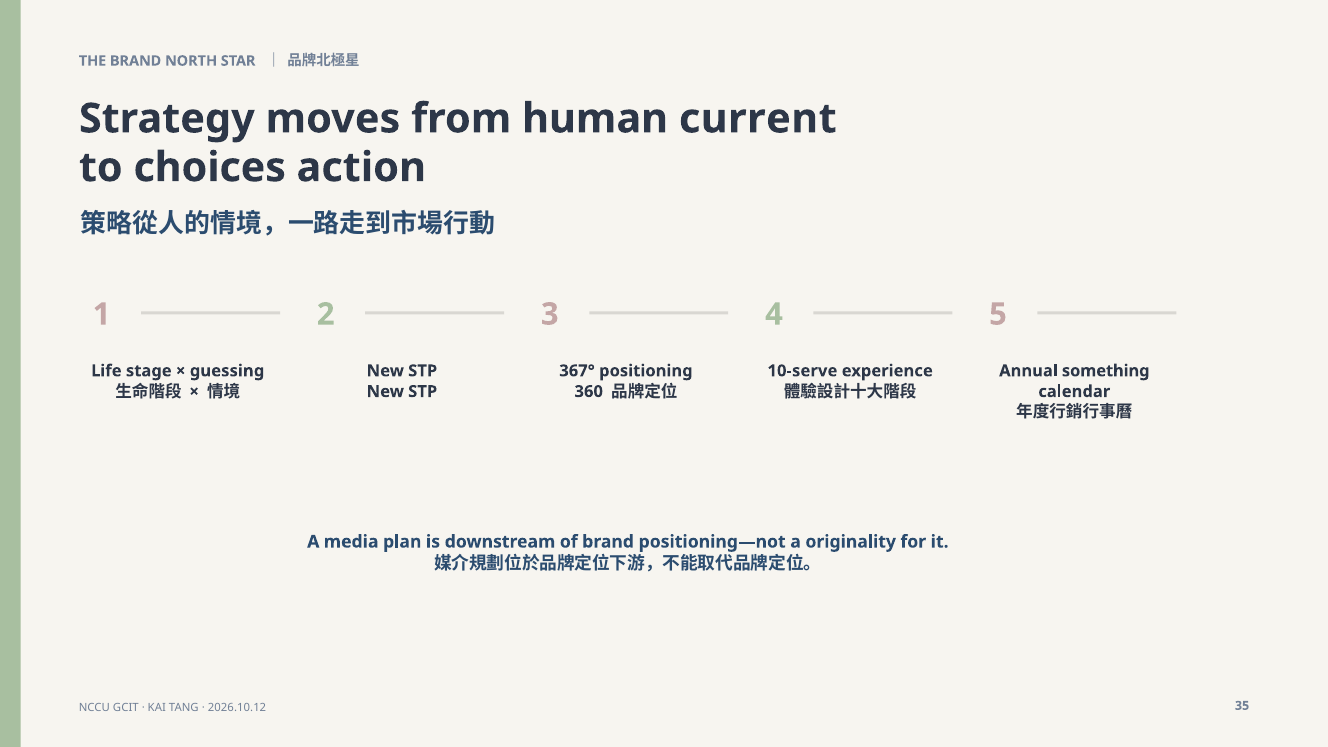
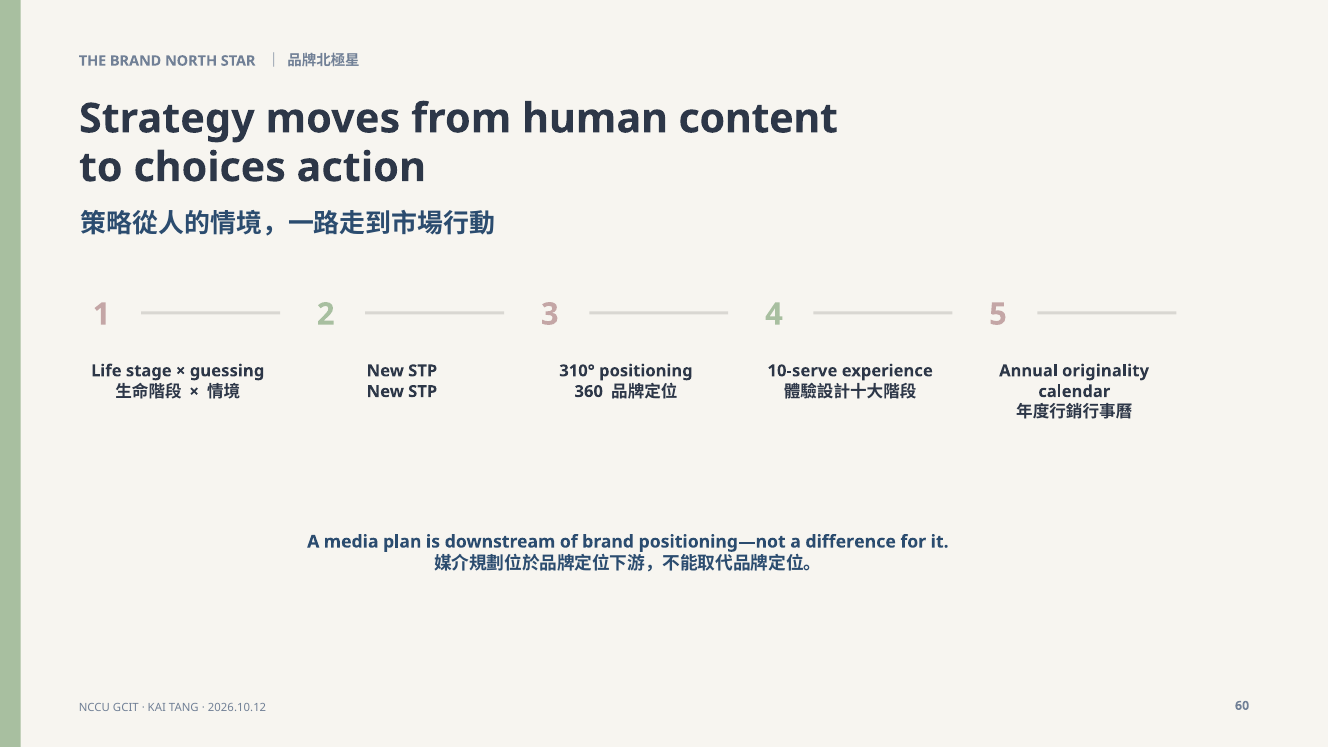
current: current -> content (758, 119)
367°: 367° -> 310° (577, 371)
something: something -> originality (1106, 371)
originality: originality -> difference (851, 542)
35: 35 -> 60 (1242, 706)
